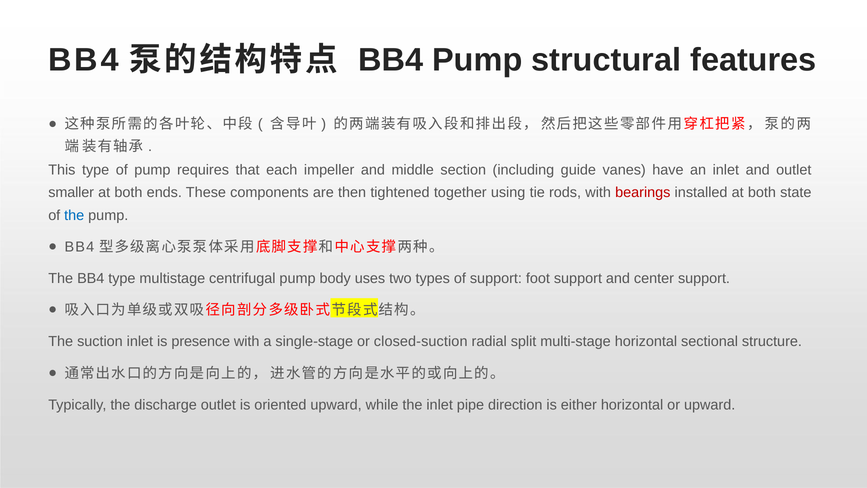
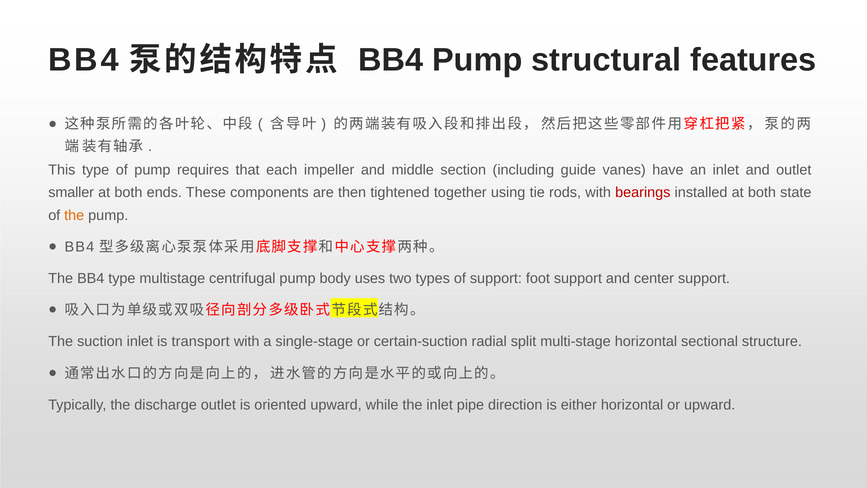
the colour: blue -> orange (74, 215)
presence: presence -> transport (201, 341)
closed-suction: closed-suction -> certain-suction (421, 341)
